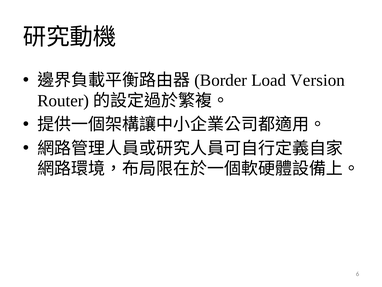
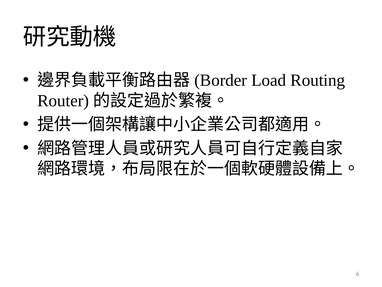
Version: Version -> Routing (318, 80)
